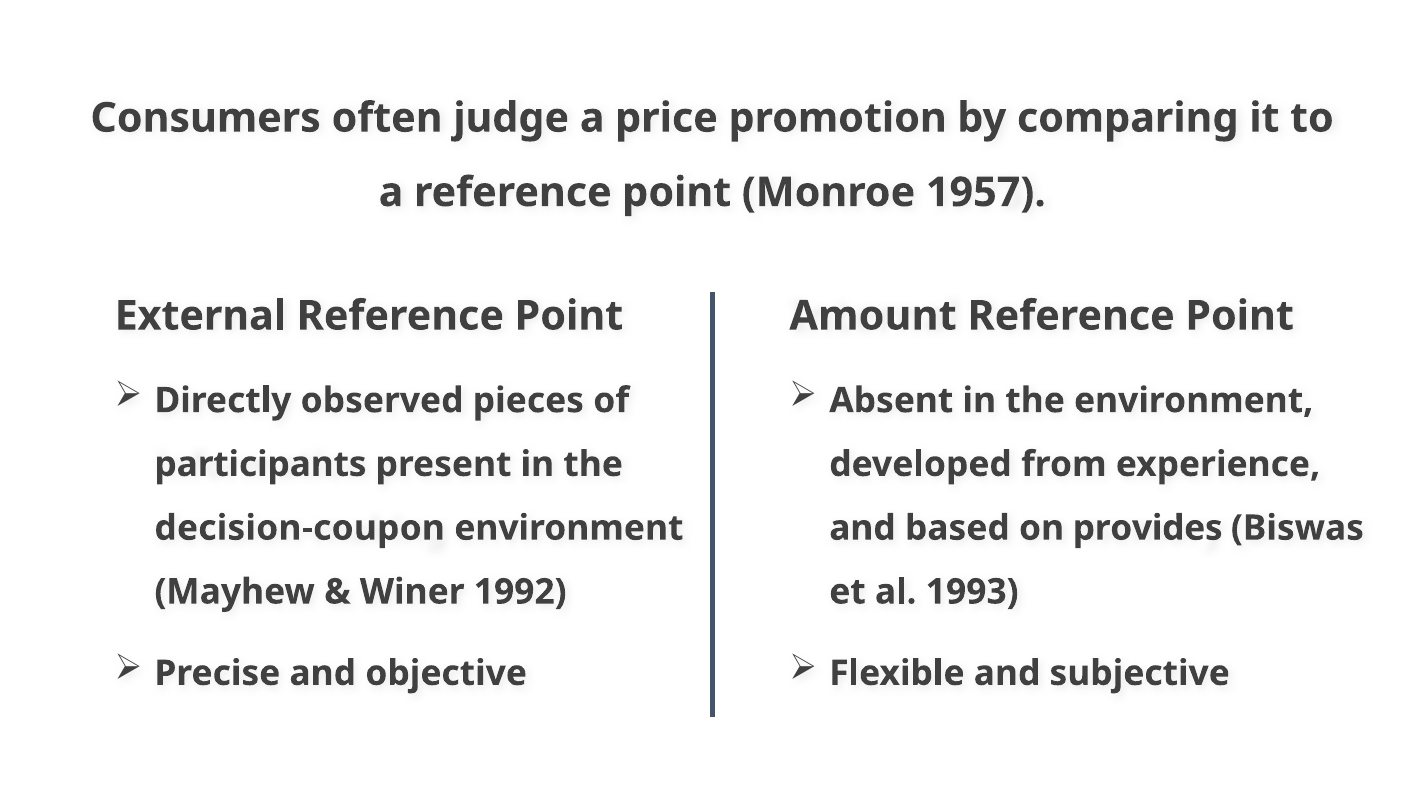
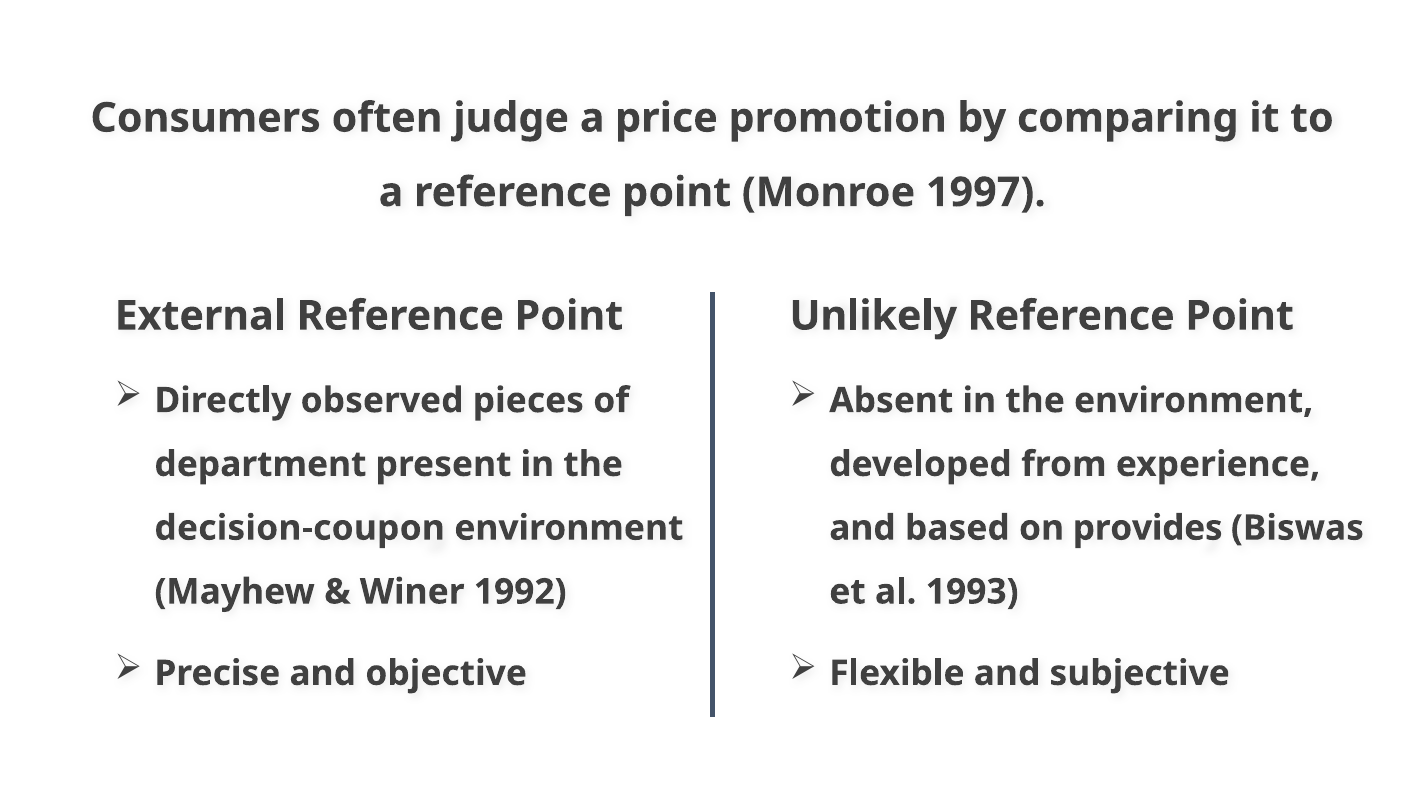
1957: 1957 -> 1997 (986, 192)
Amount: Amount -> Unlikely (873, 316)
participants: participants -> department (260, 464)
